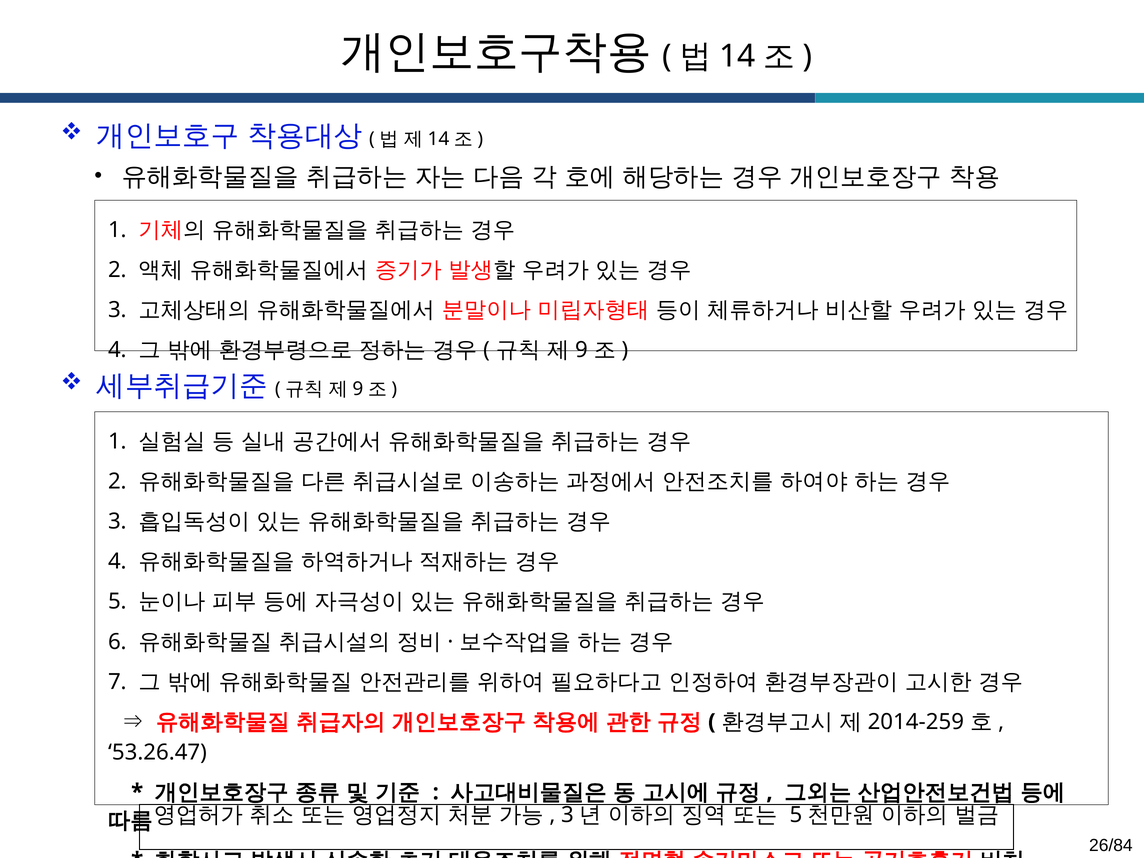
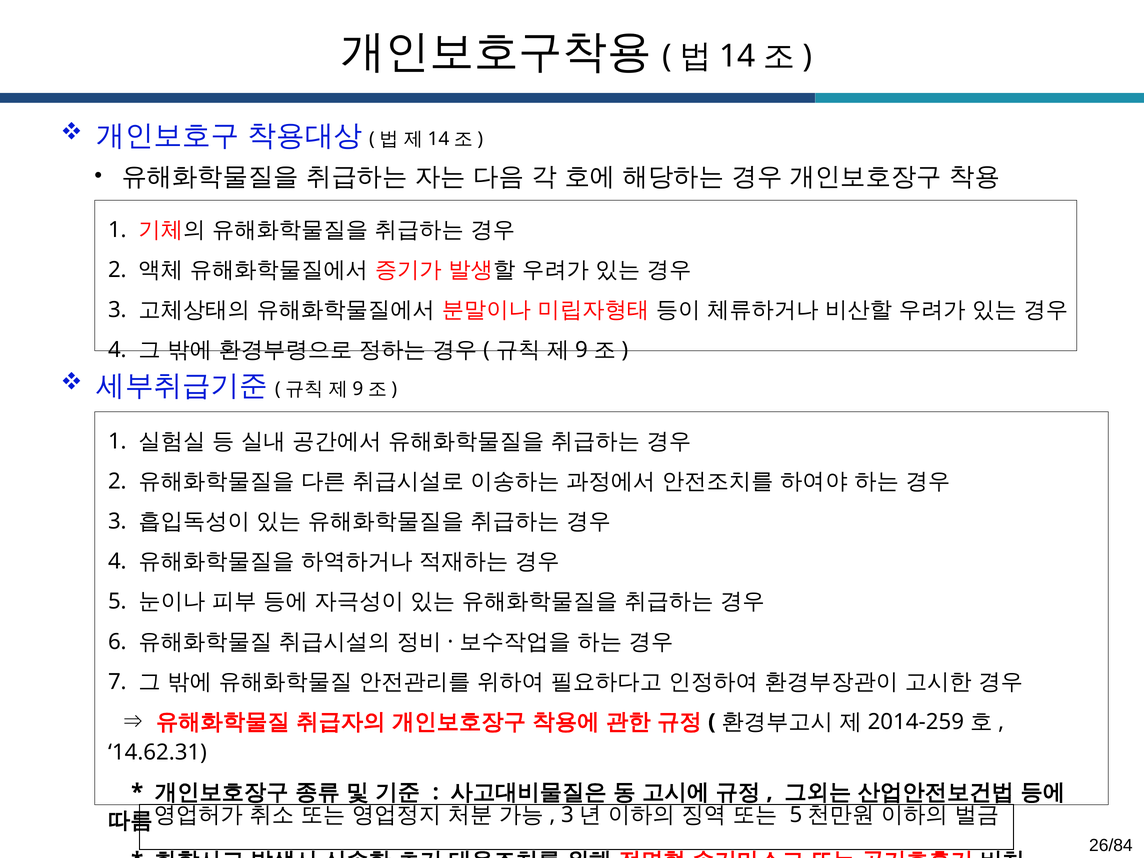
53.26.47: 53.26.47 -> 14.62.31 (157, 752)
